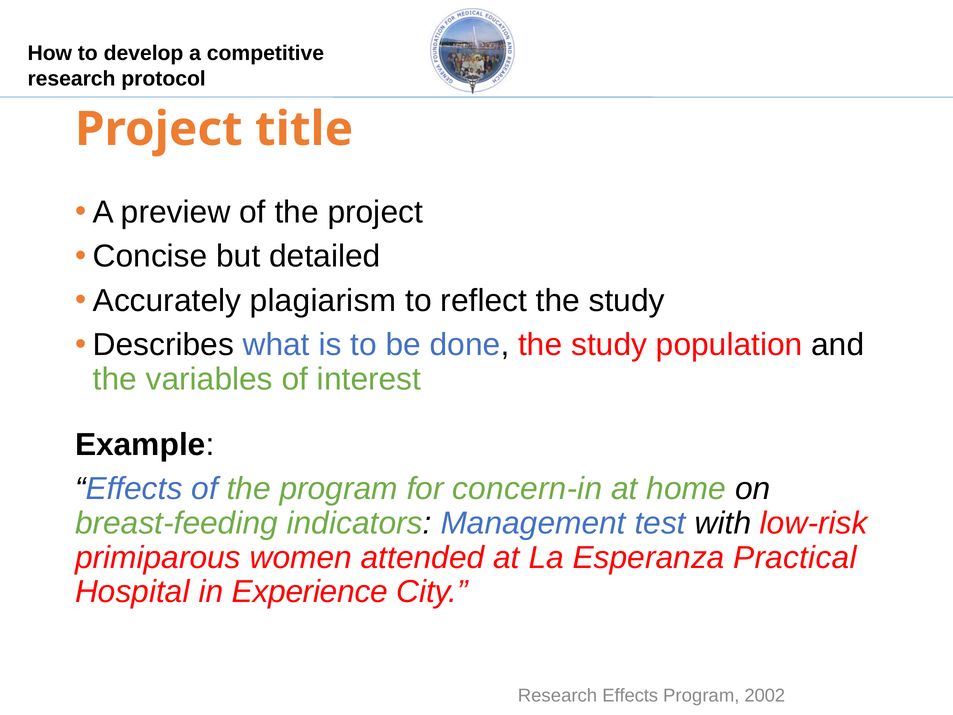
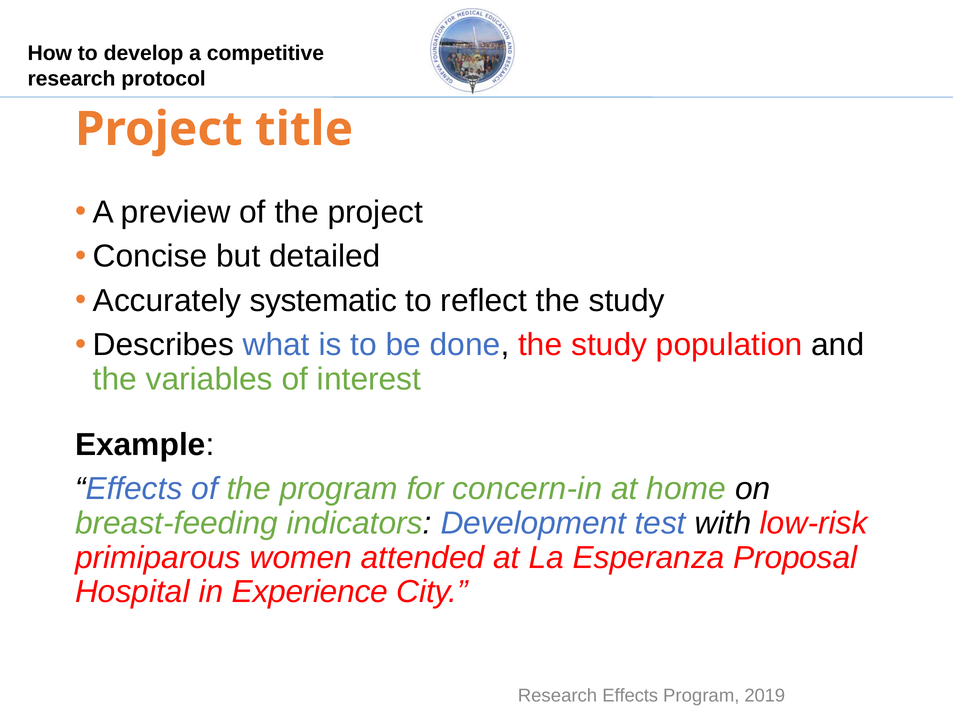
plagiarism: plagiarism -> systematic (323, 300)
Management: Management -> Development (533, 523)
Practical: Practical -> Proposal (795, 557)
2002: 2002 -> 2019 (765, 695)
